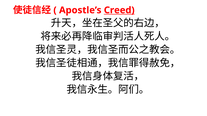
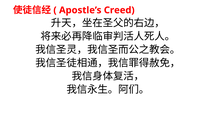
Creed underline: present -> none (119, 10)
